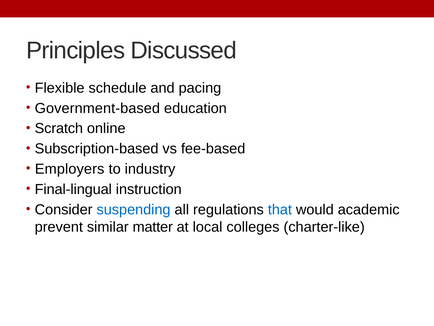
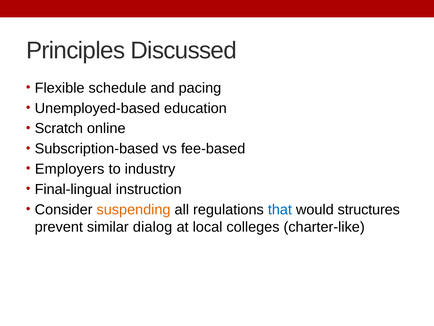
Government-based: Government-based -> Unemployed-based (97, 108)
suspending colour: blue -> orange (134, 209)
academic: academic -> structures (369, 209)
matter: matter -> dialog (153, 227)
